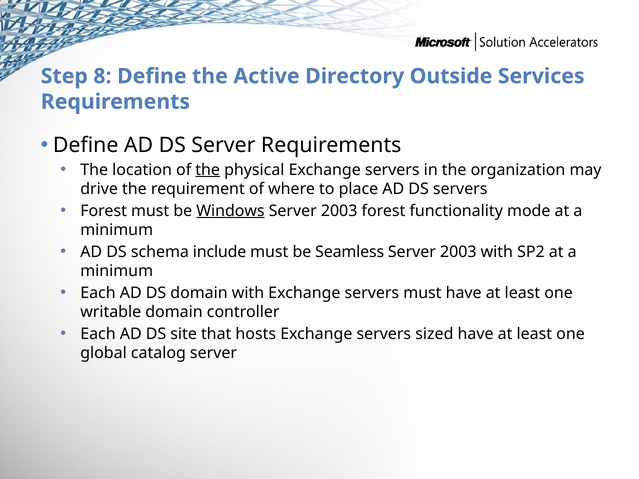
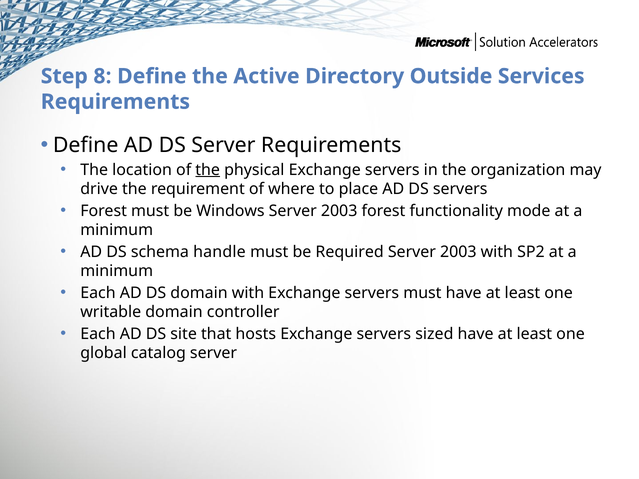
Windows underline: present -> none (230, 211)
include: include -> handle (219, 252)
Seamless: Seamless -> Required (350, 252)
